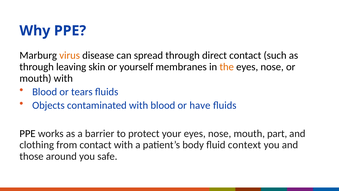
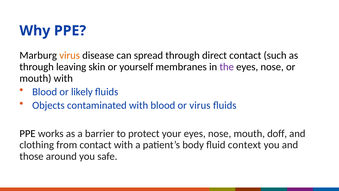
the colour: orange -> purple (227, 67)
tears: tears -> likely (82, 92)
or have: have -> virus (200, 105)
part: part -> doff (277, 133)
